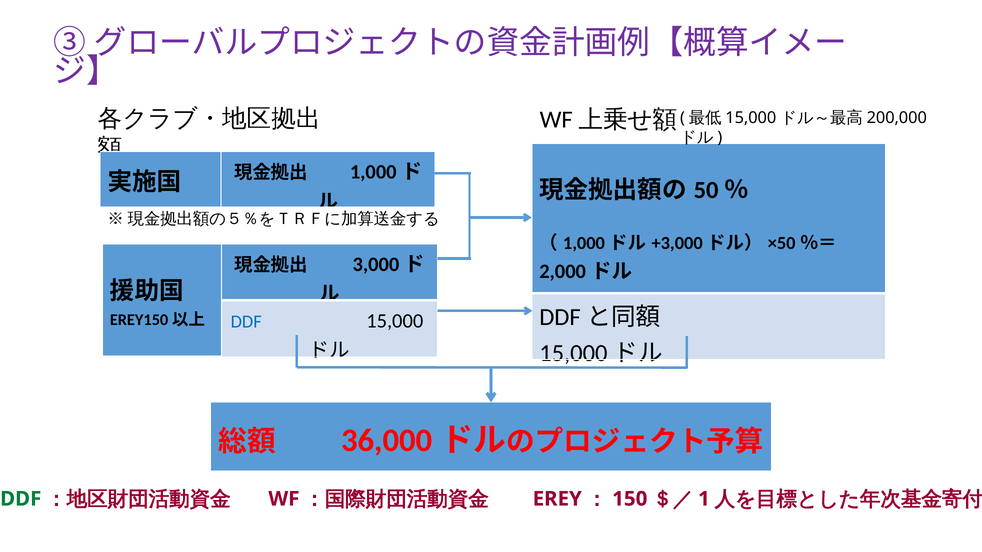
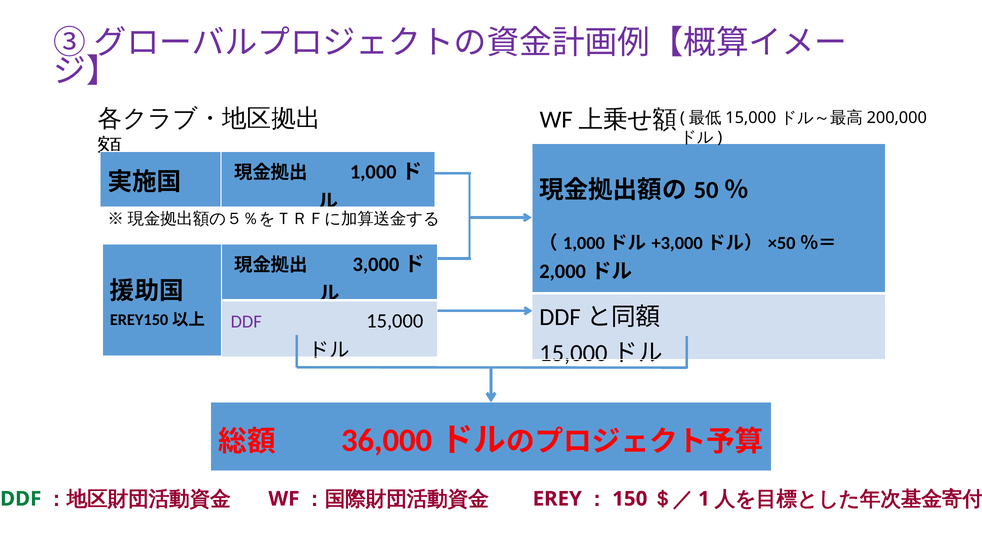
DDF colour: blue -> purple (246, 322)
